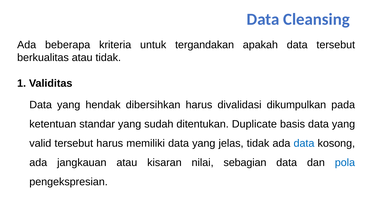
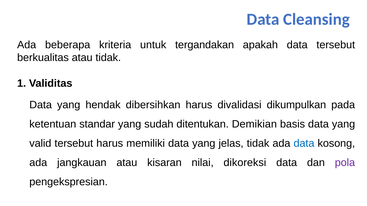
Duplicate: Duplicate -> Demikian (254, 124)
sebagian: sebagian -> dikoreksi (245, 163)
pola colour: blue -> purple (345, 163)
